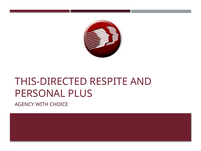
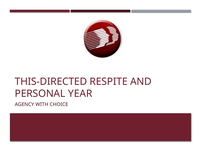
PLUS: PLUS -> YEAR (80, 93)
